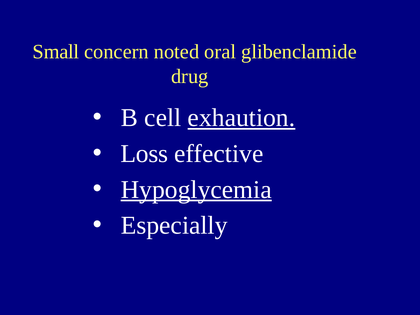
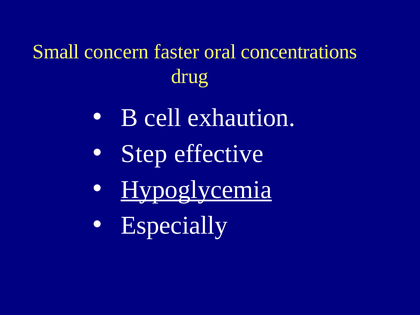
noted: noted -> faster (177, 52)
glibenclamide: glibenclamide -> concentrations (299, 52)
exhaution underline: present -> none (241, 118)
Loss: Loss -> Step (144, 154)
